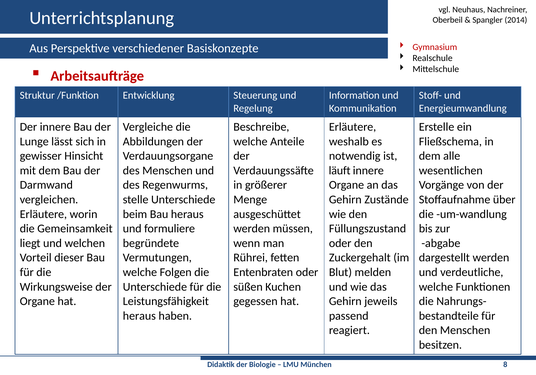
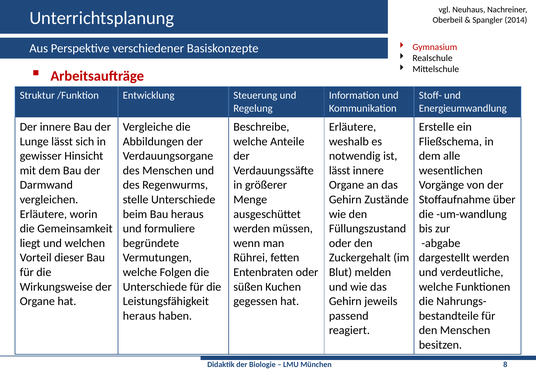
läuft: läuft -> lässt (340, 170)
